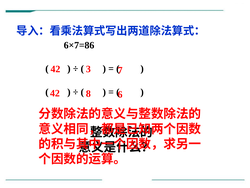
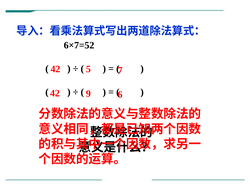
6×7=86: 6×7=86 -> 6×7=52 (79, 45)
3: 3 -> 5 (88, 69)
8: 8 -> 9 (88, 93)
